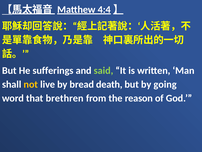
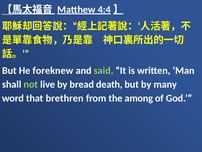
sufferings: sufferings -> foreknew (53, 70)
not colour: yellow -> light green (31, 84)
going: going -> many (165, 84)
reason: reason -> among (139, 98)
